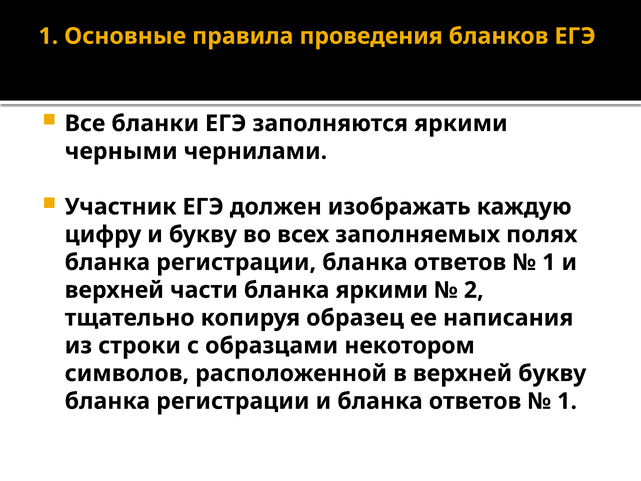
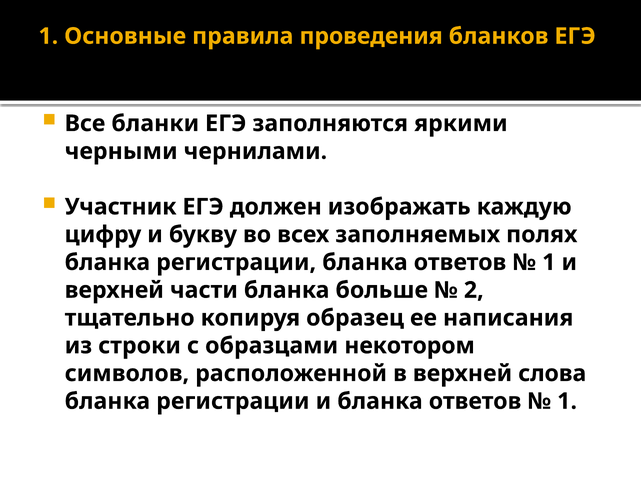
бланка яркими: яркими -> больше (382, 290)
верхней букву: букву -> слова (552, 373)
